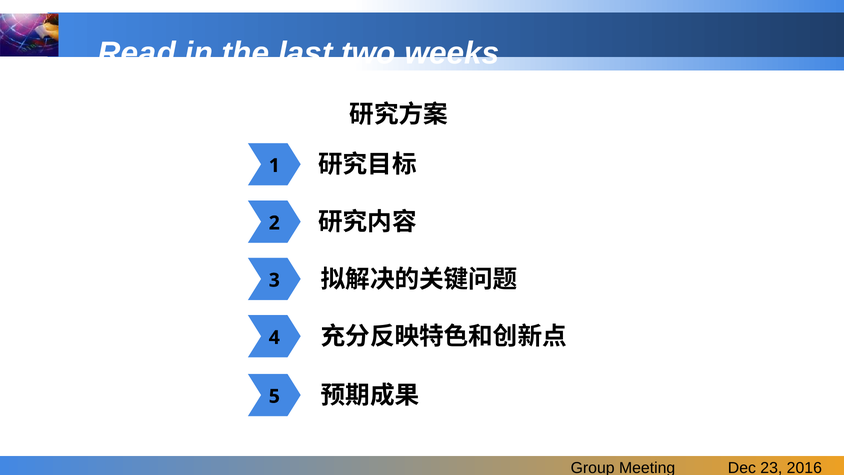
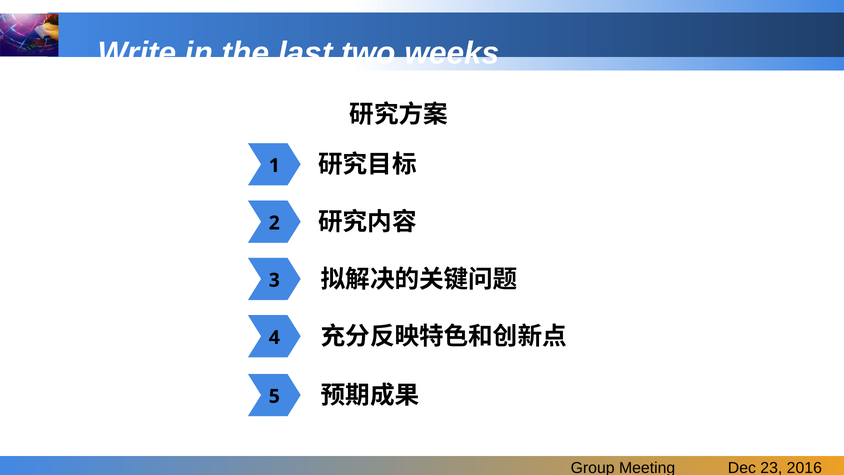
Read: Read -> Write (137, 53)
